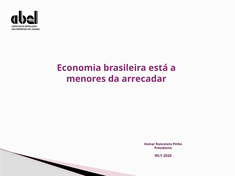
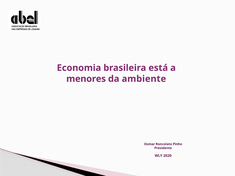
arrecadar: arrecadar -> ambiente (144, 79)
